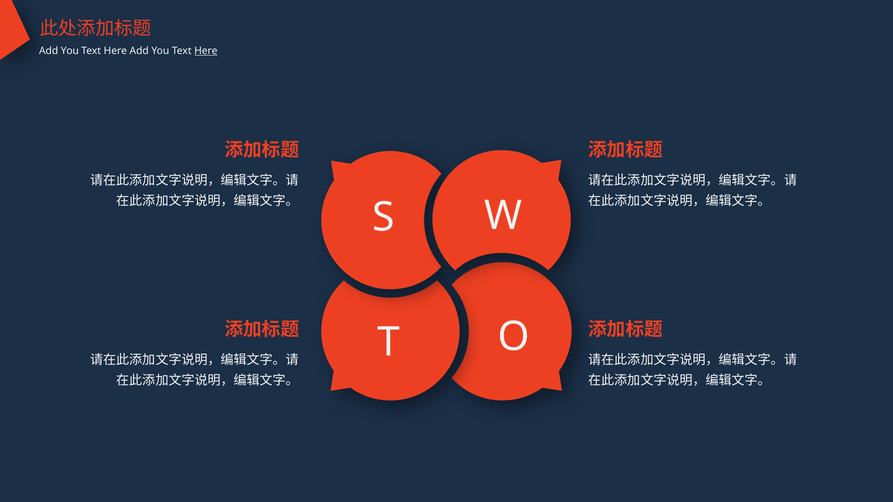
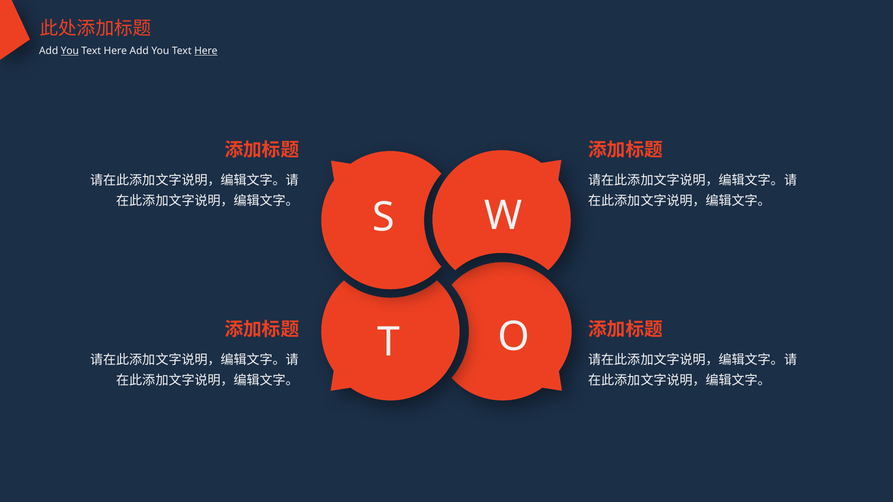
You underline: none -> present (70, 51)
